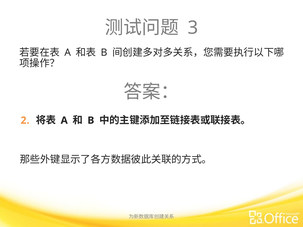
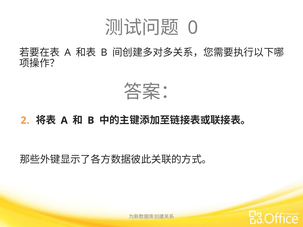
3: 3 -> 0 (193, 28)
